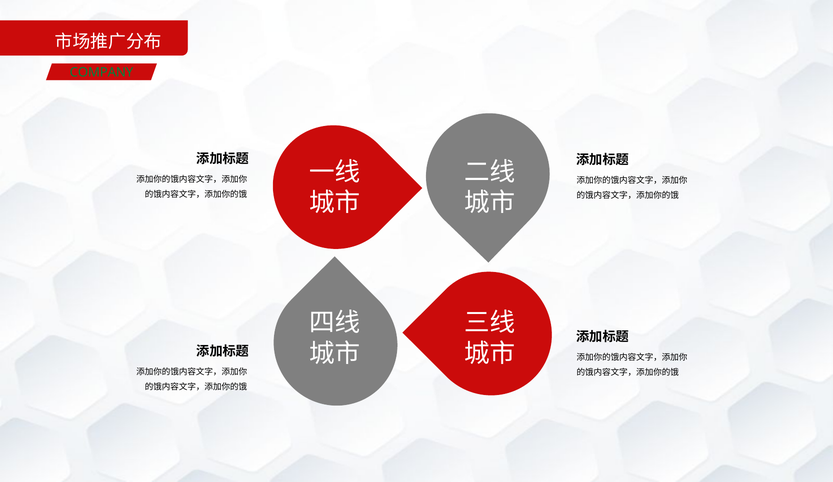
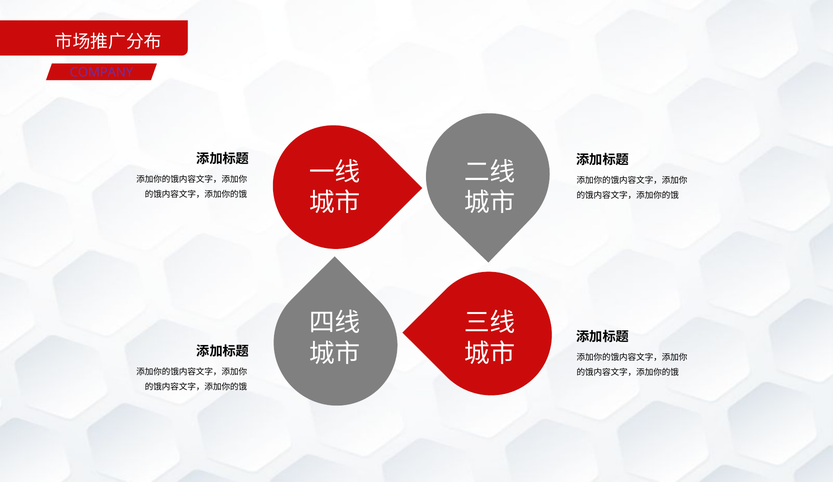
COMPANY colour: green -> purple (101, 73)
